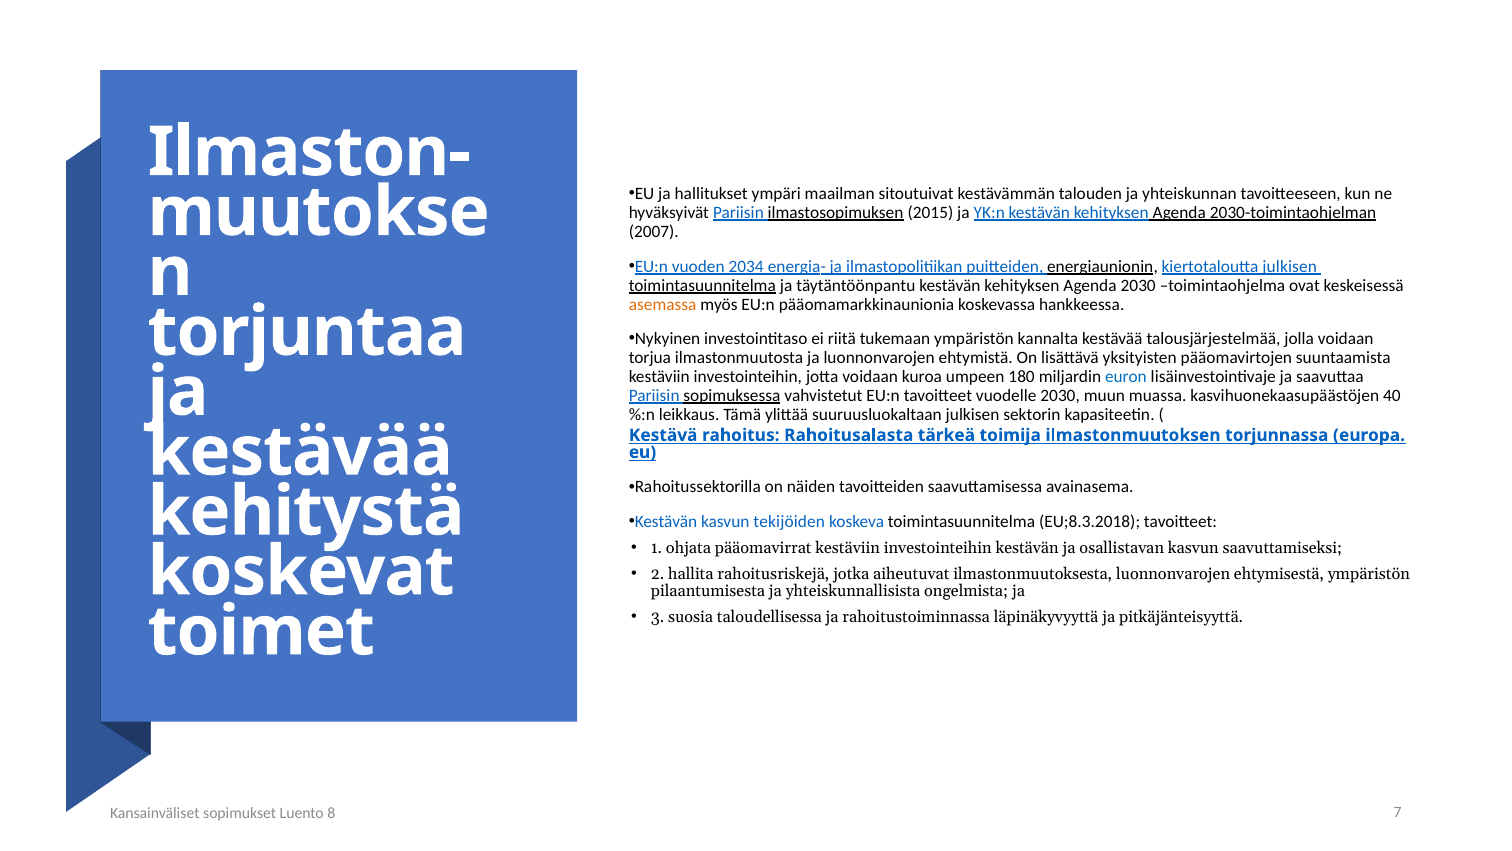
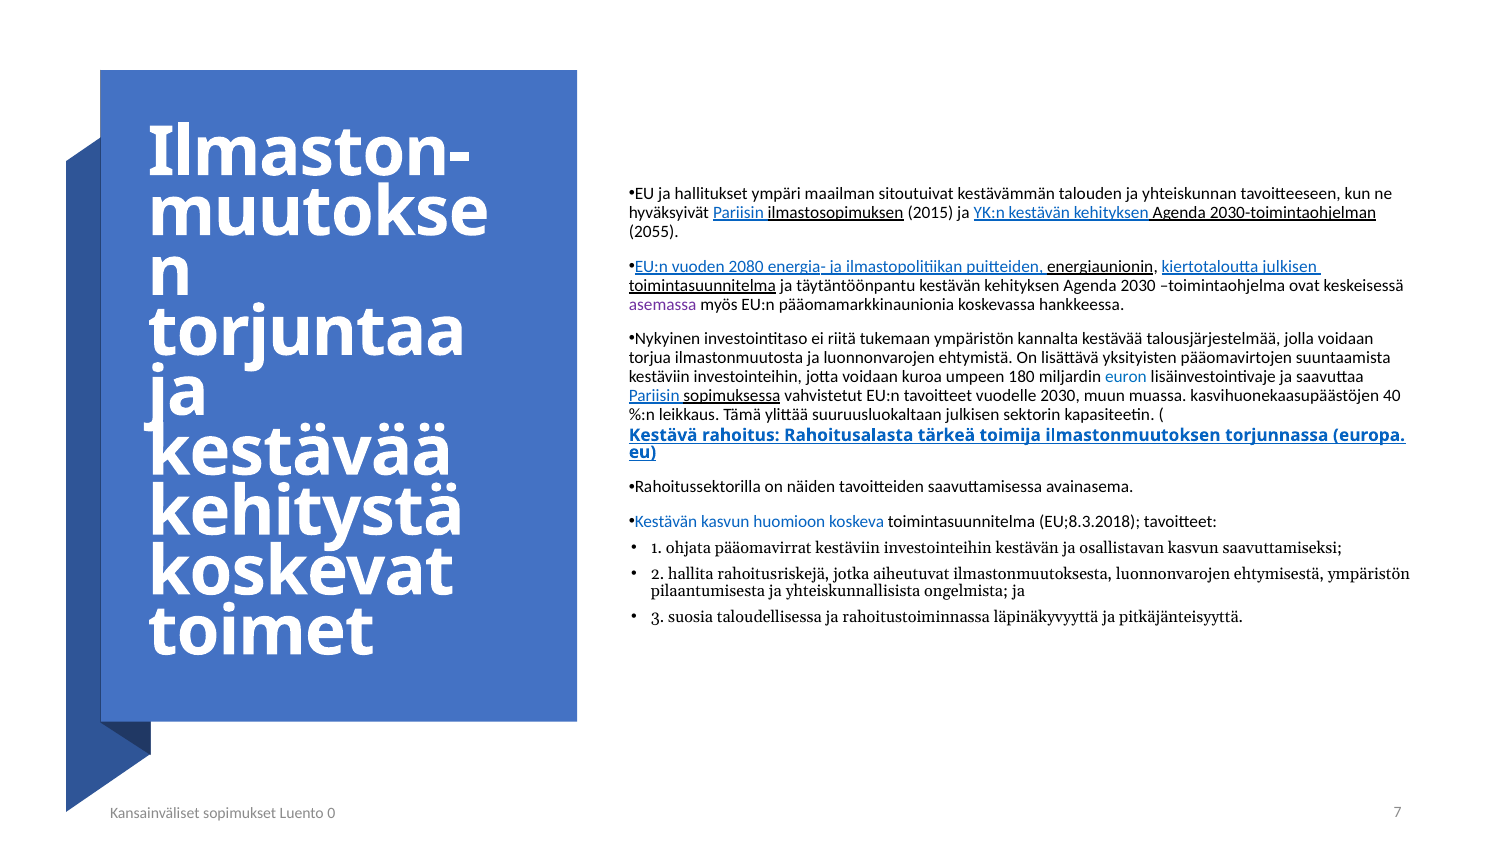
2007: 2007 -> 2055 (654, 231)
2034: 2034 -> 2080 (746, 266)
asemassa colour: orange -> purple (663, 304)
tekijöiden: tekijöiden -> huomioon (789, 522)
8: 8 -> 0 (331, 812)
